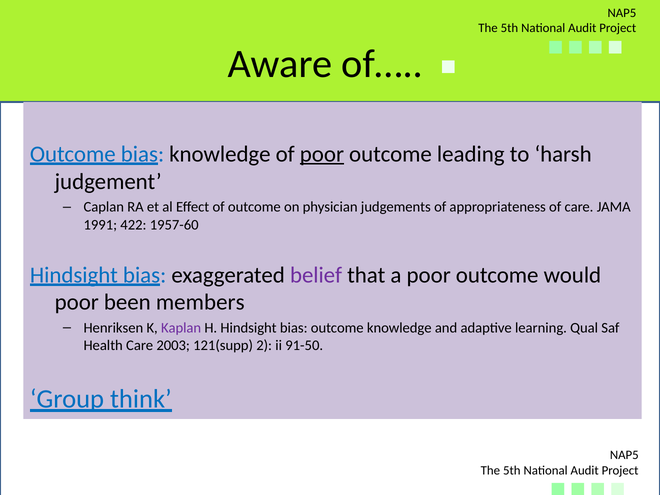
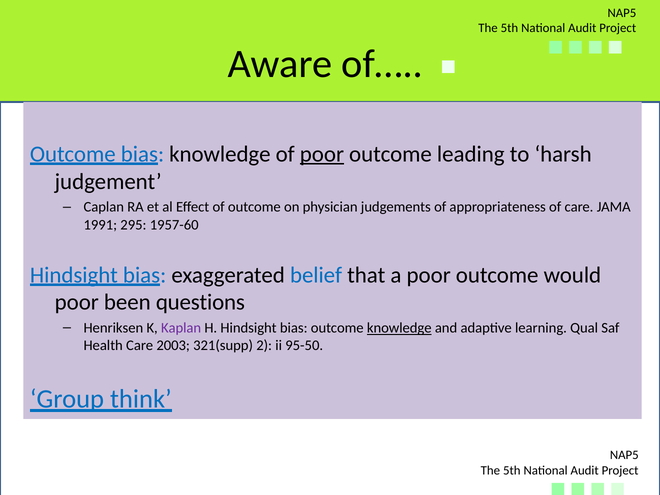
422: 422 -> 295 (133, 225)
belief colour: purple -> blue (316, 275)
members: members -> questions (200, 302)
knowledge underline: none -> present (399, 328)
121(supp: 121(supp -> 321(supp (223, 346)
91-50: 91-50 -> 95-50 (304, 346)
